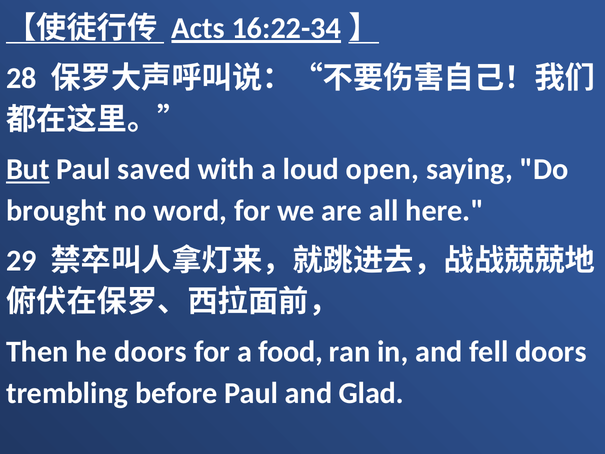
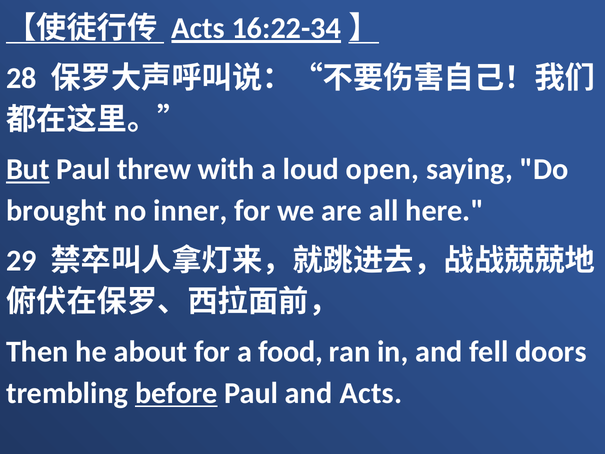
saved: saved -> threw (154, 169)
word: word -> inner (190, 211)
he doors: doors -> about (151, 352)
before underline: none -> present (176, 393)
and Glad: Glad -> Acts (371, 393)
